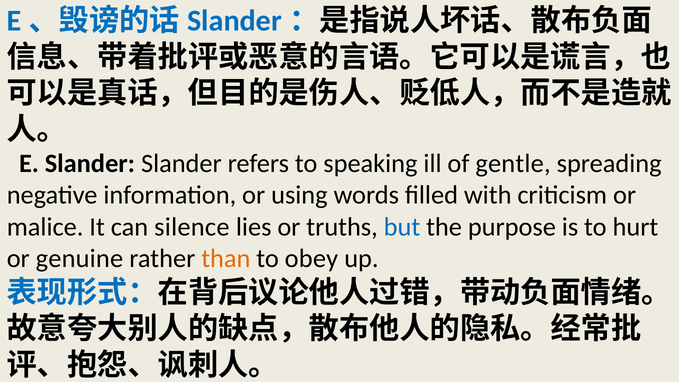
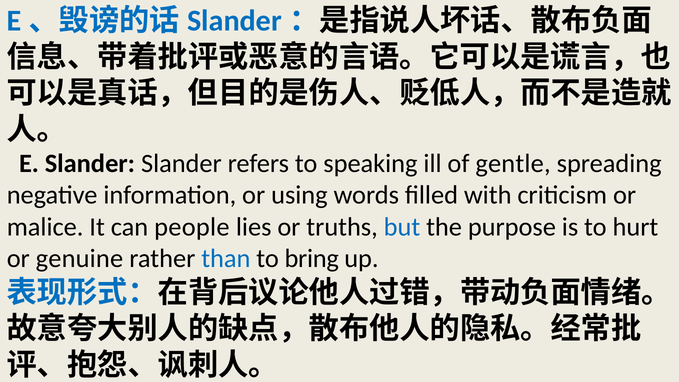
silence: silence -> people (192, 227)
than colour: orange -> blue (226, 258)
obey: obey -> bring (312, 258)
